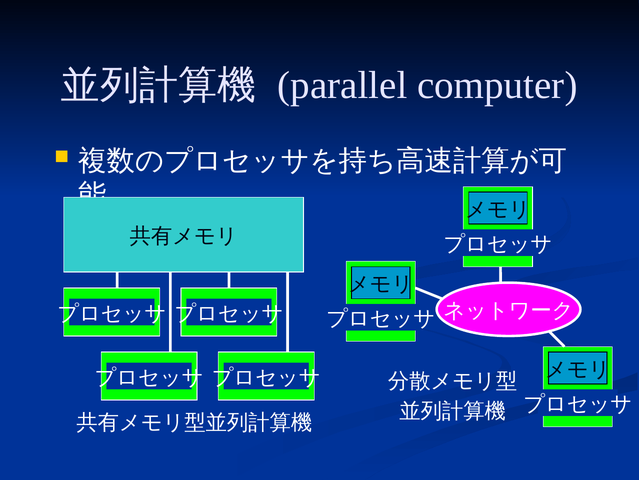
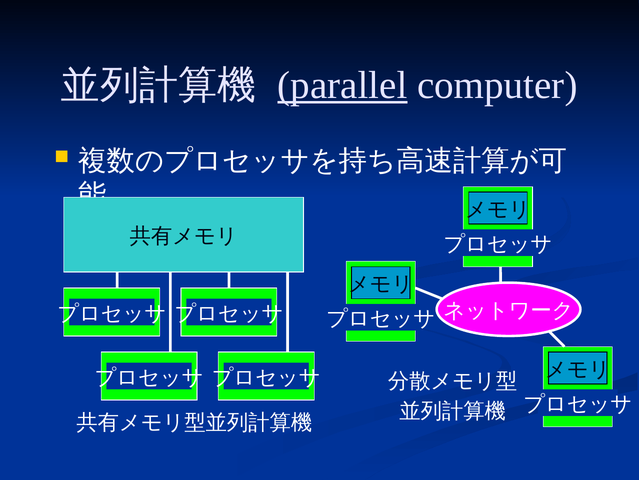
parallel underline: none -> present (342, 85)
